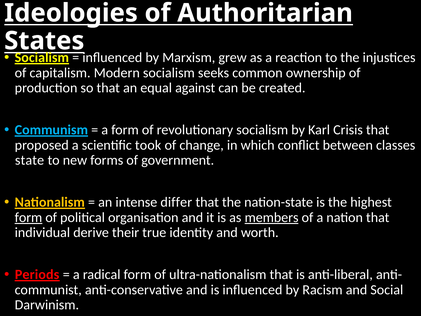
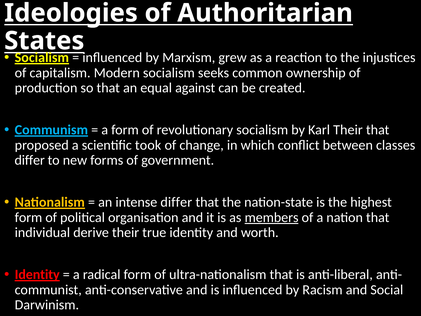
Karl Crisis: Crisis -> Their (348, 130)
state: state -> differ (30, 160)
form underline: present -> none (29, 217)
Periods: Periods -> Identity (37, 274)
